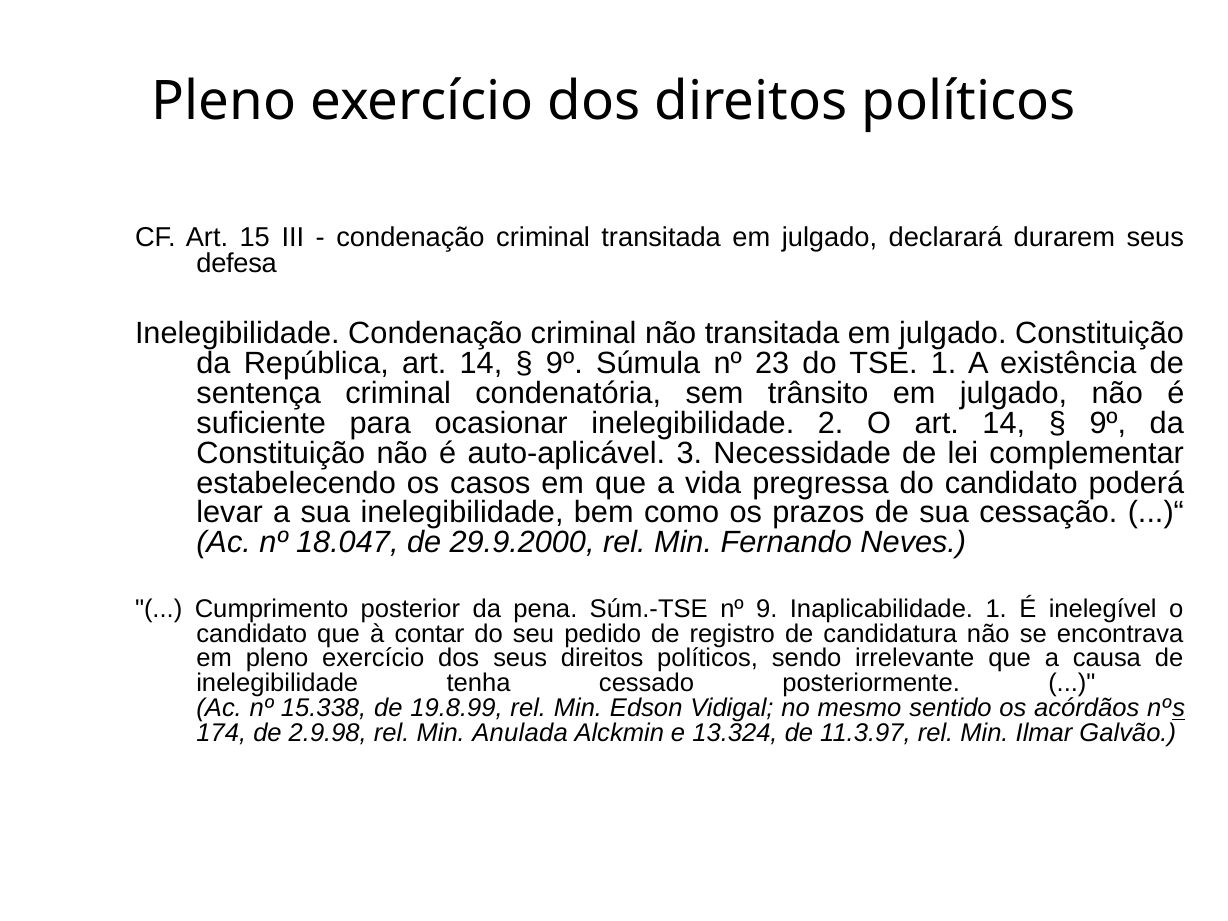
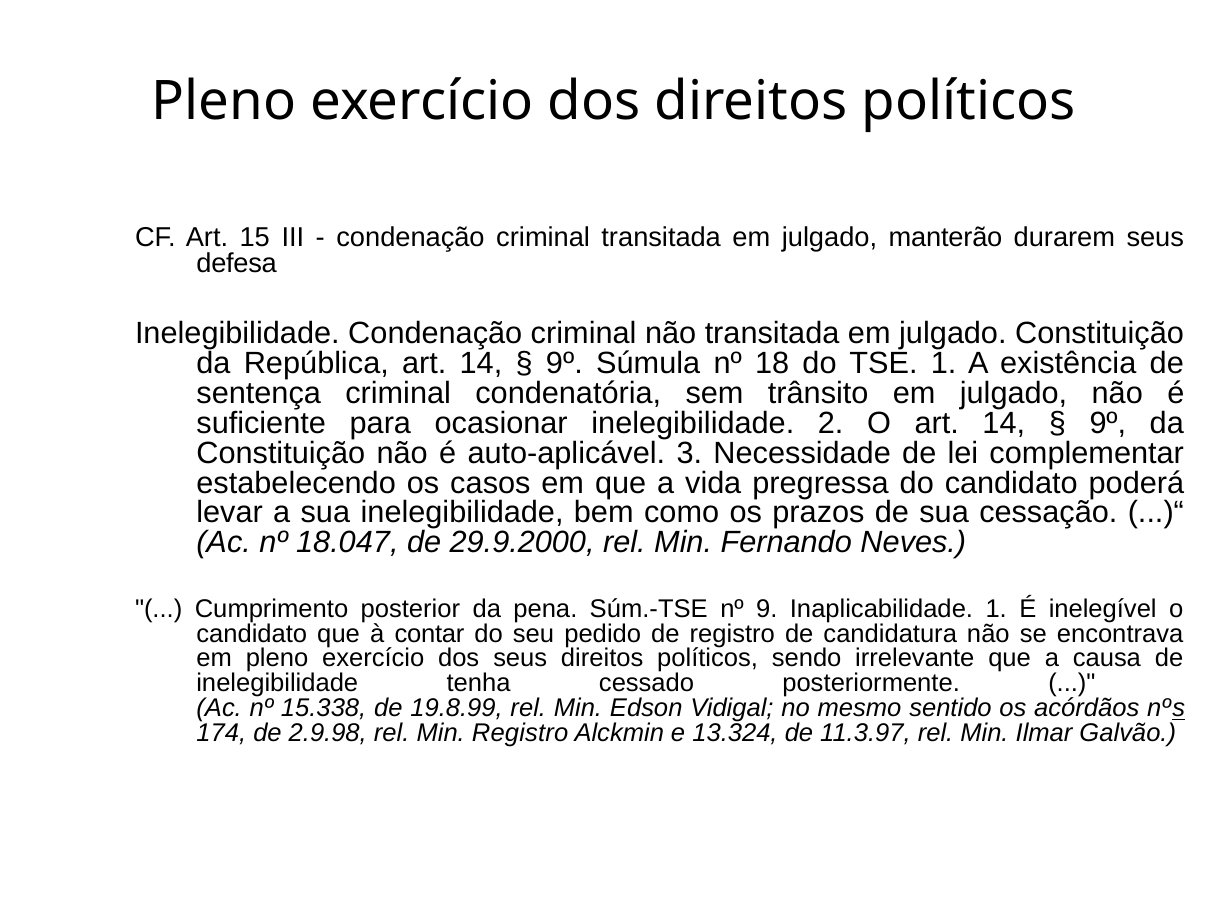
declarará: declarará -> manterão (946, 237)
23: 23 -> 18 (772, 364)
Min Anulada: Anulada -> Registro (520, 733)
